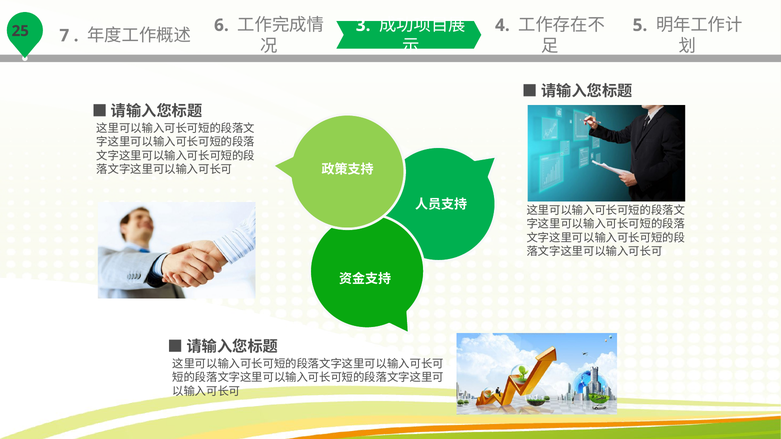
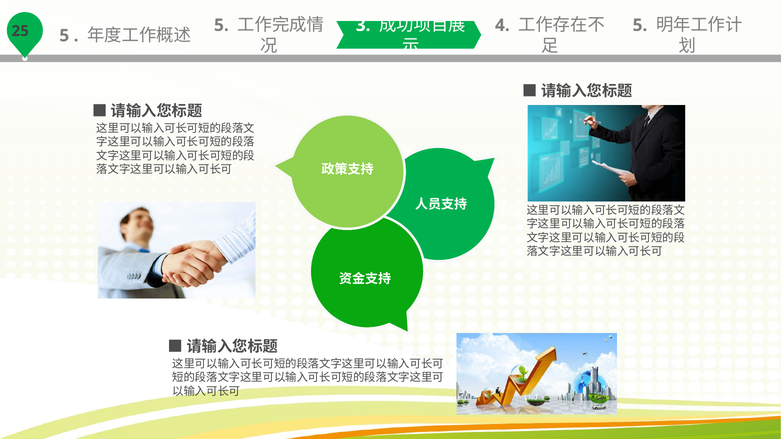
7: 7 -> 5 (64, 36)
6: 6 -> 5 (221, 25)
